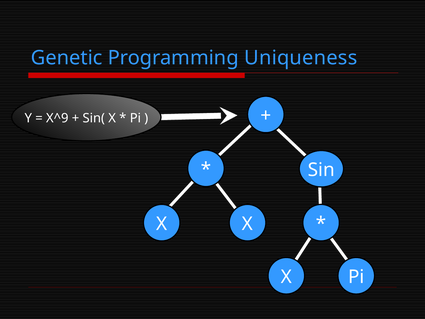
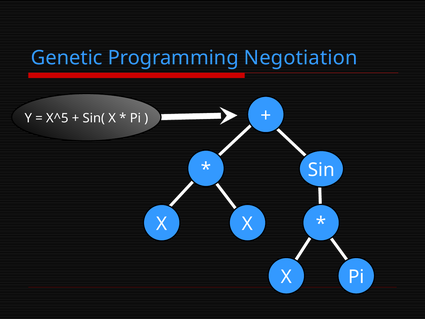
Uniqueness: Uniqueness -> Negotiation (301, 58)
X^9: X^9 -> X^5 (57, 118)
